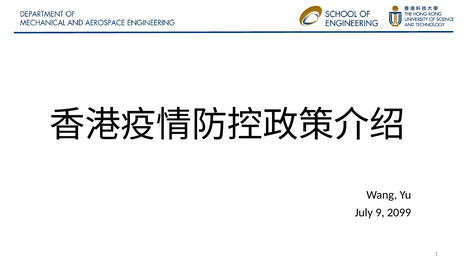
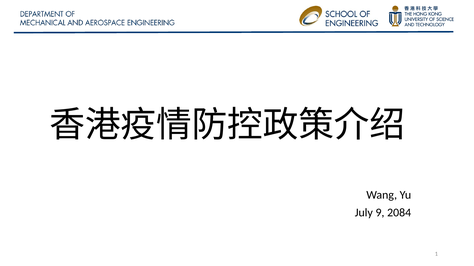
2099: 2099 -> 2084 (399, 213)
